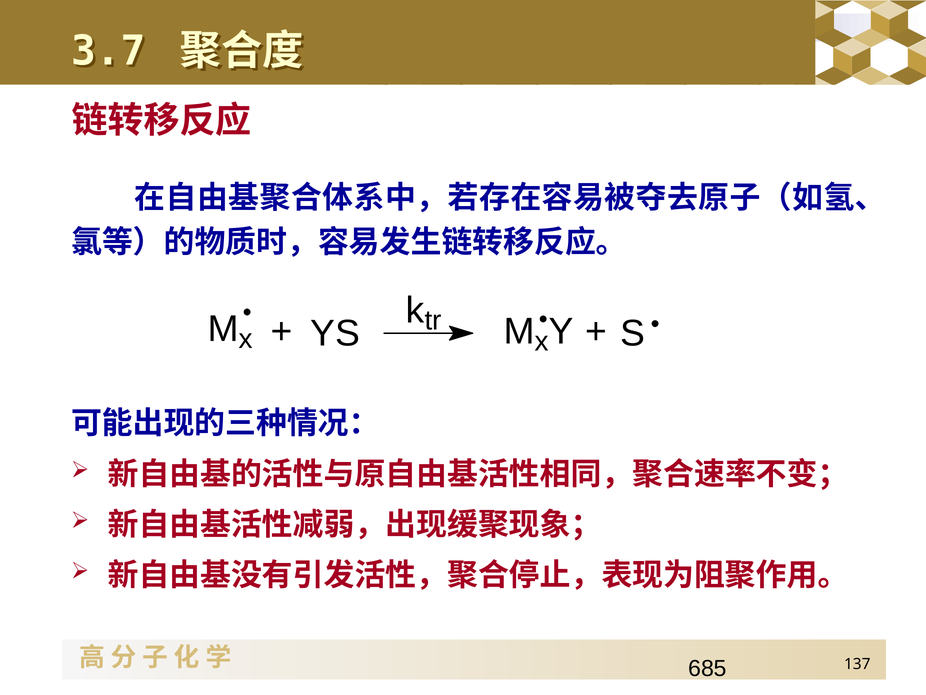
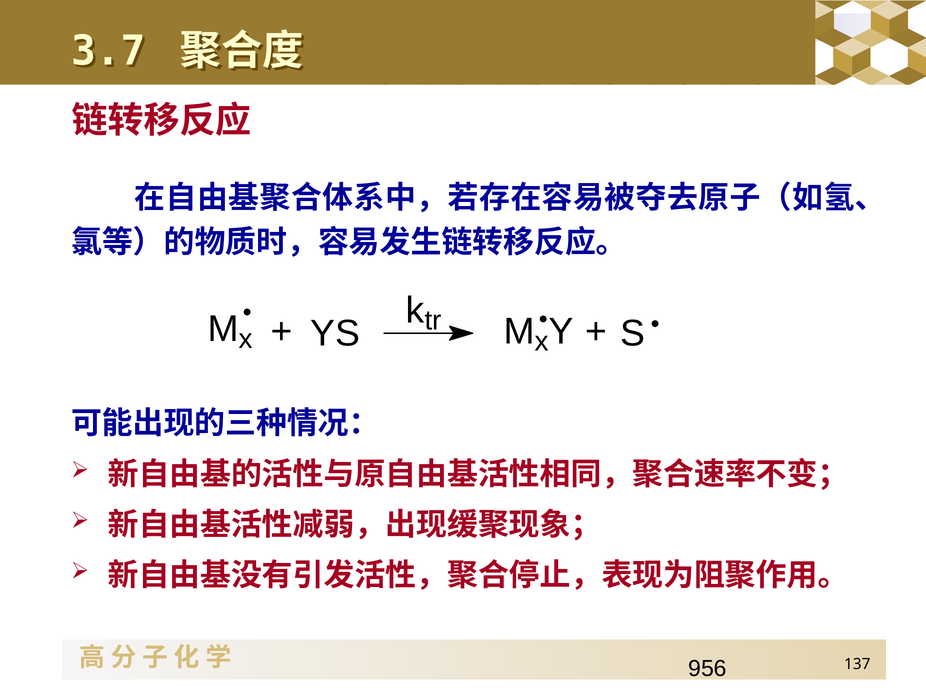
685: 685 -> 956 (707, 668)
